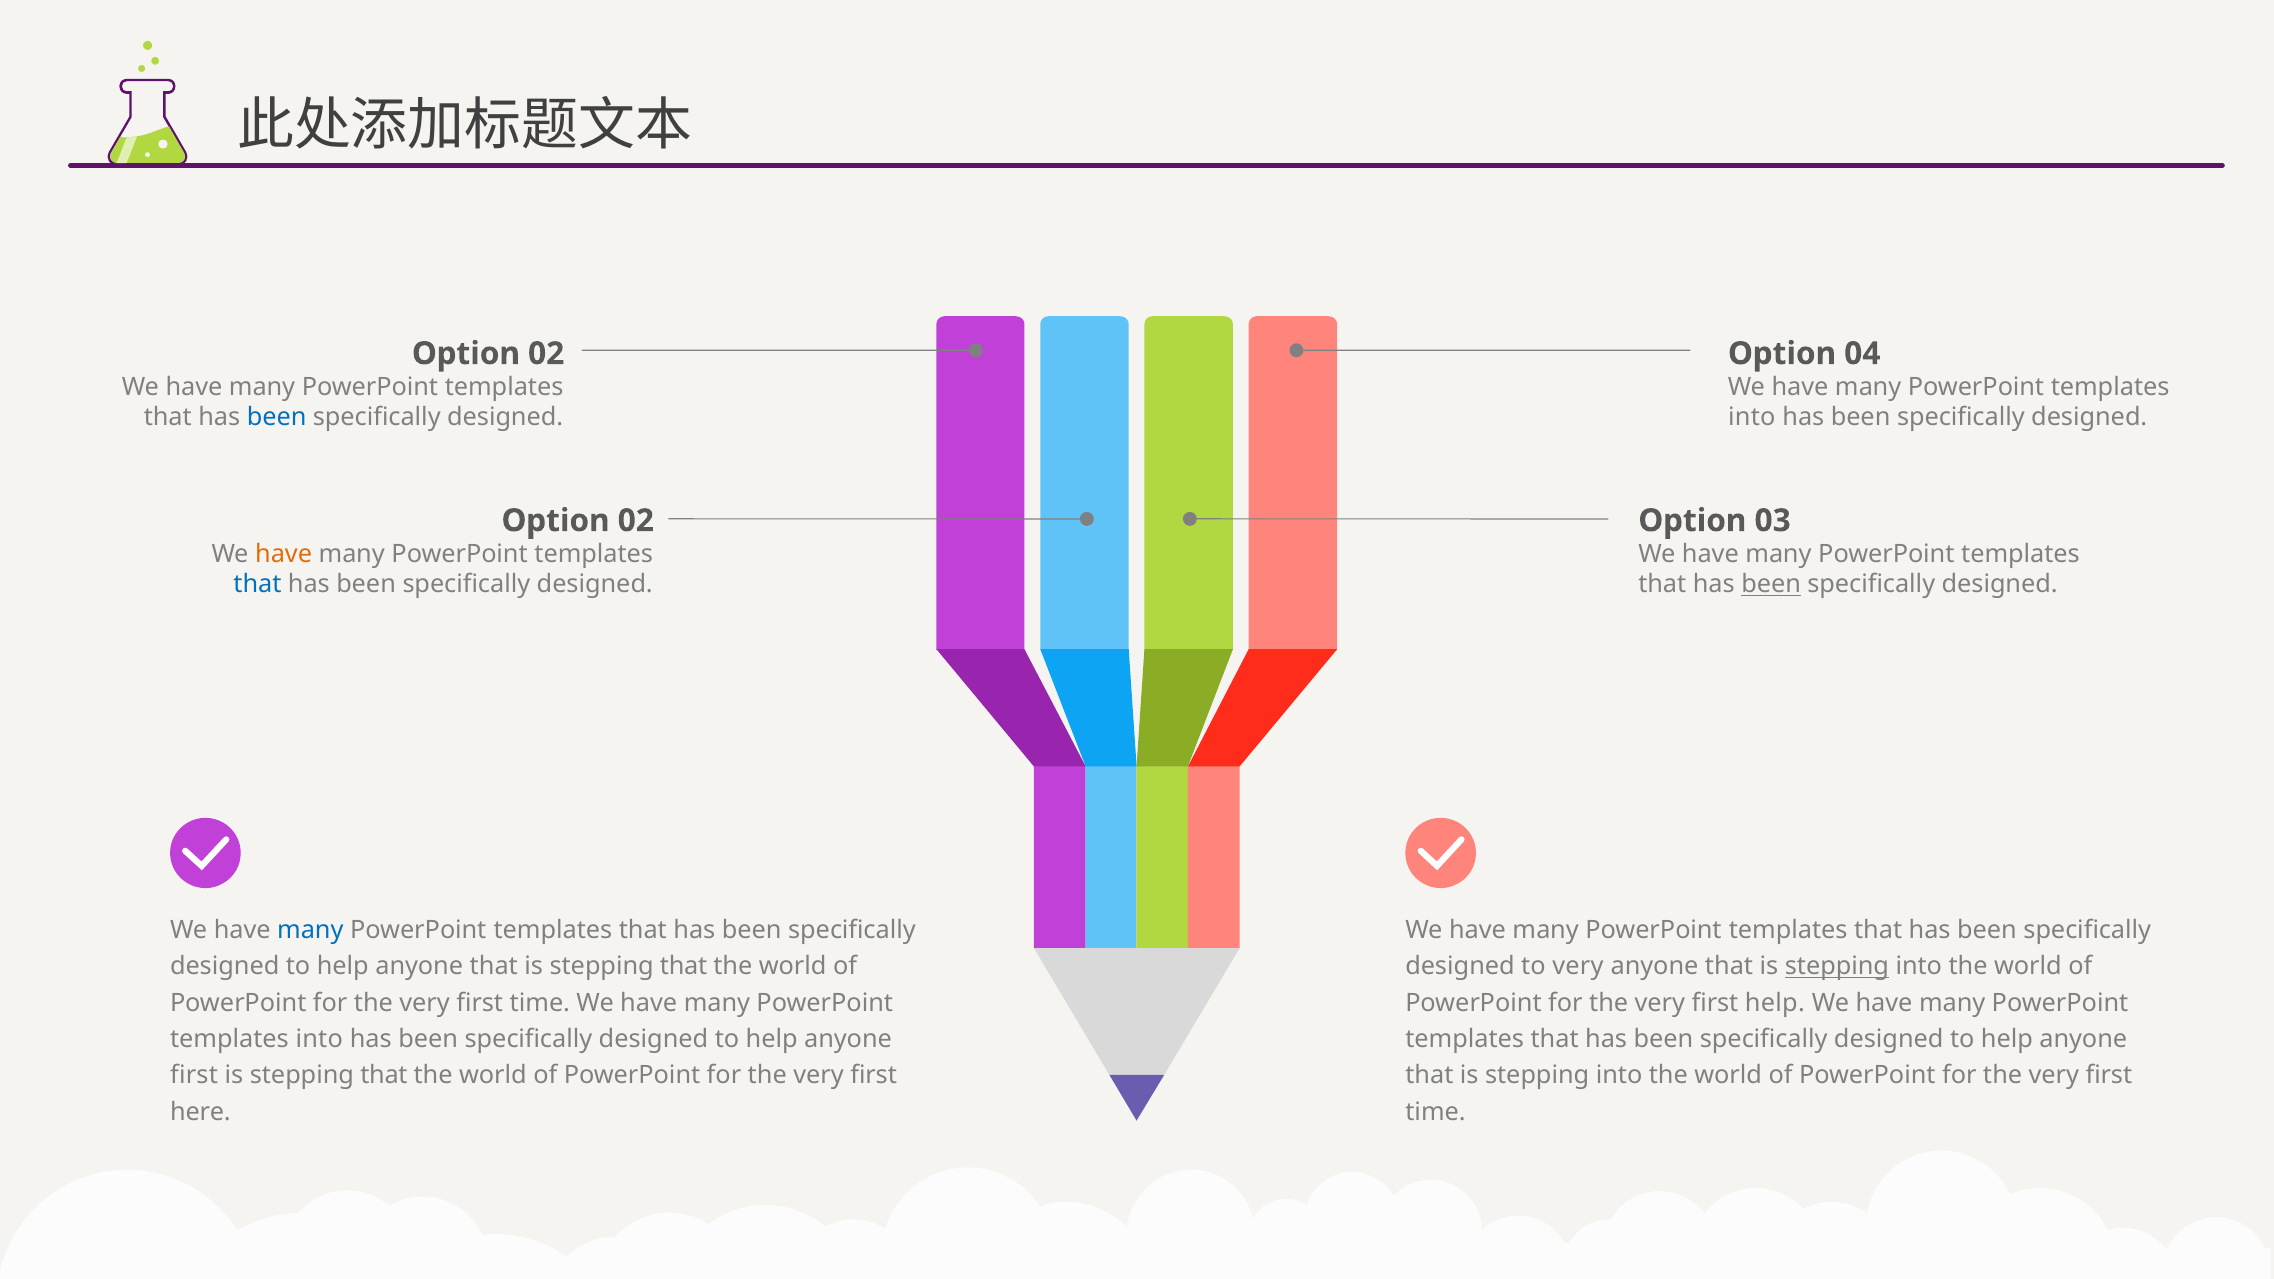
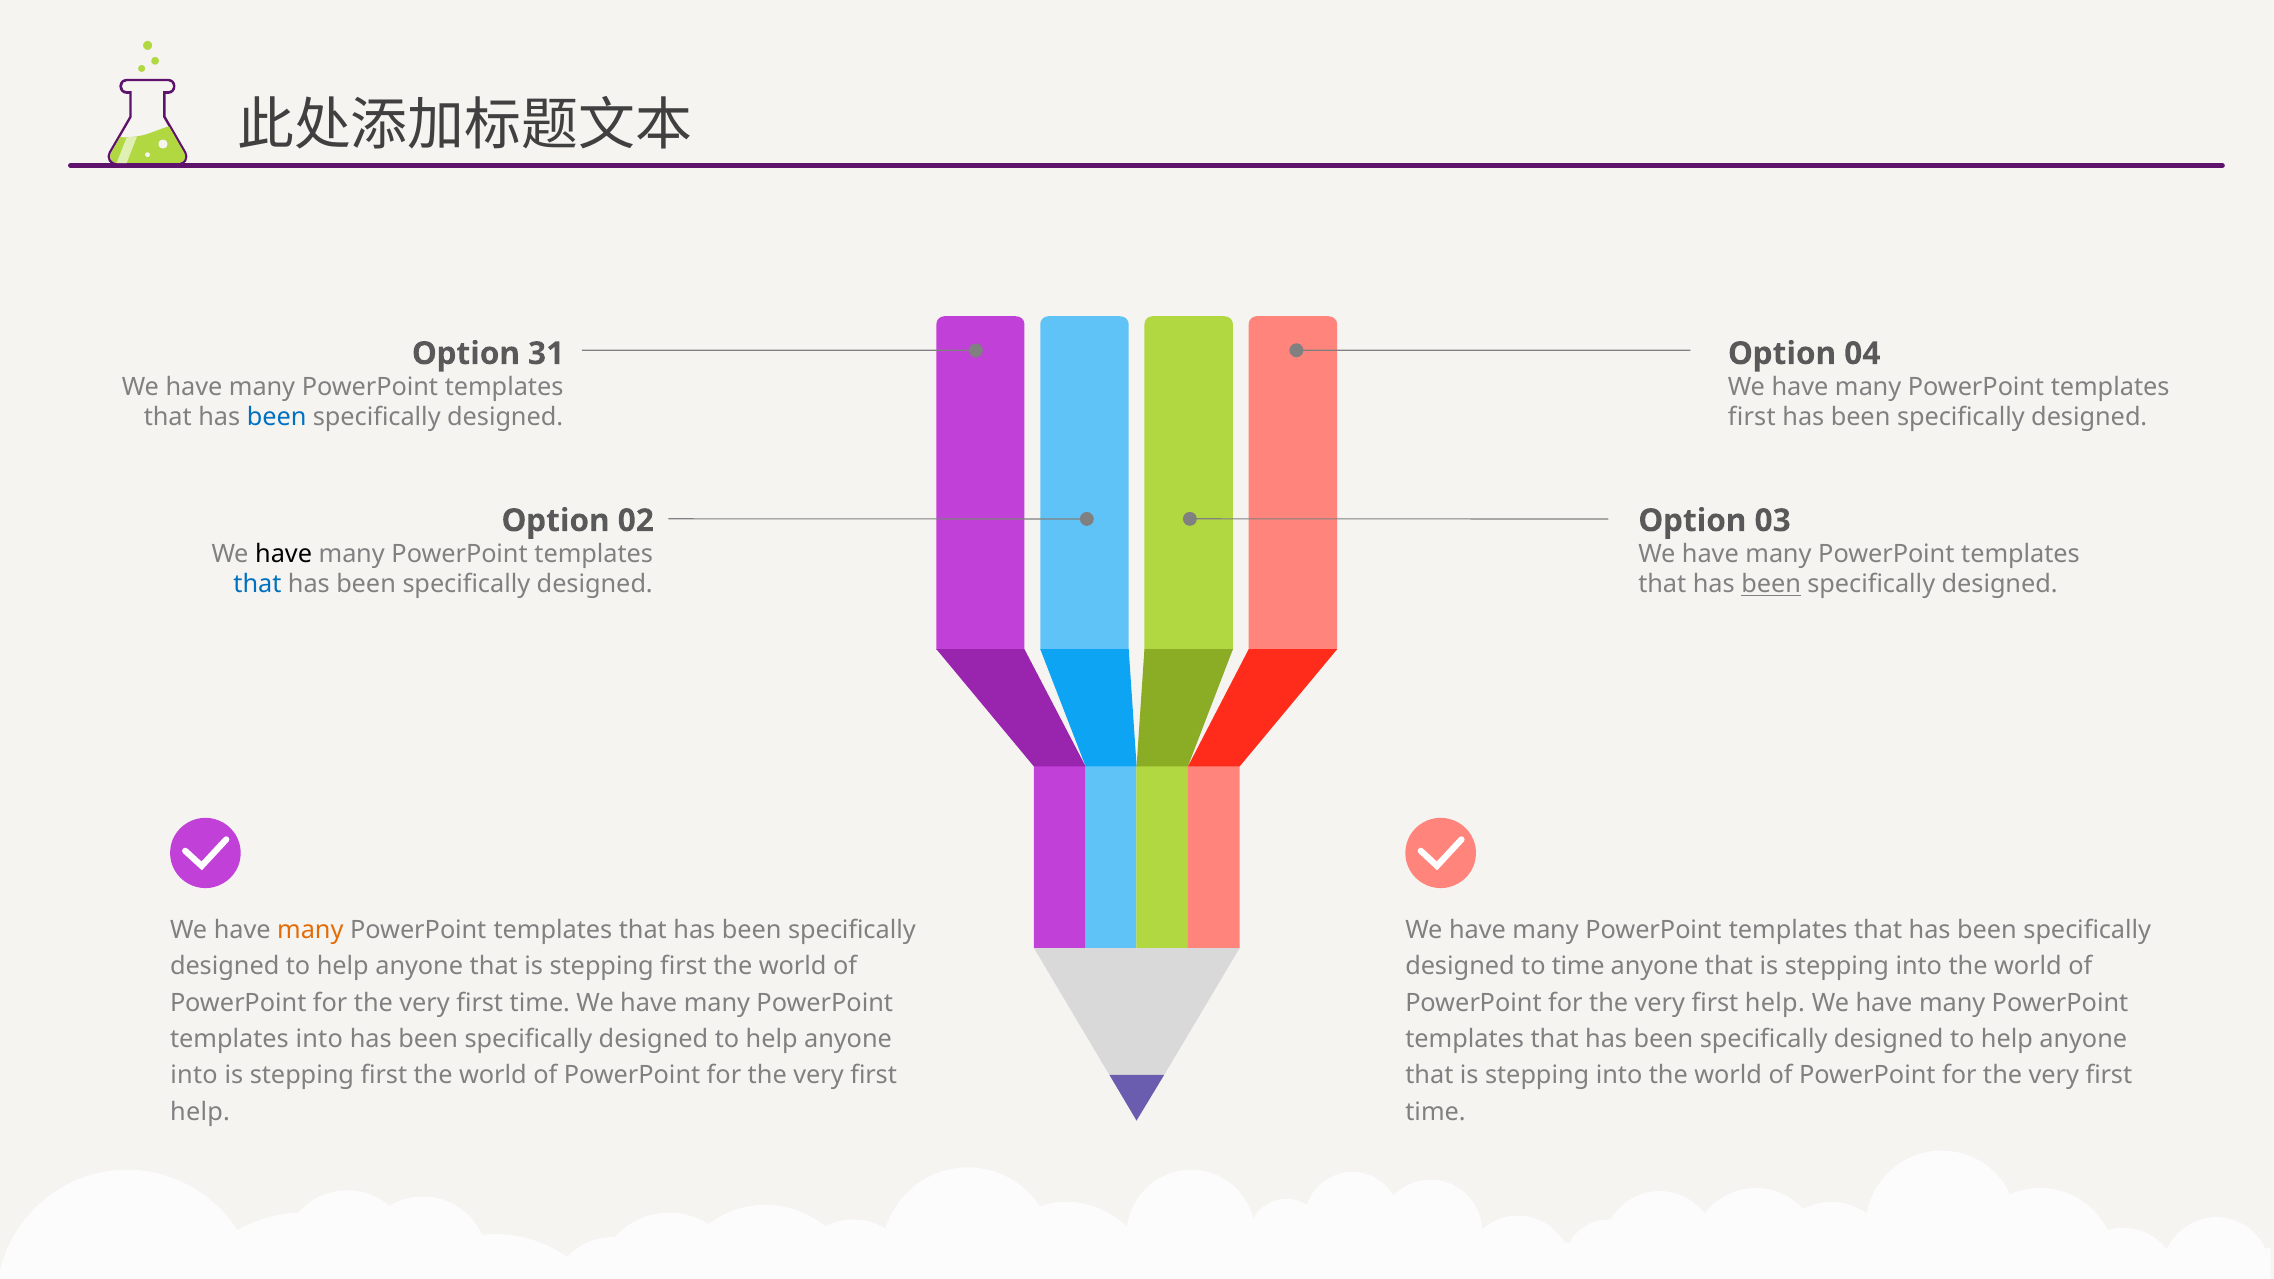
02: 02 -> 31 (546, 354)
into: into -> first (1752, 418)
have colour: orange -> black (284, 554)
many colour: blue -> orange (310, 930)
that is stepping that: that -> first (684, 967)
to very: very -> time (1578, 967)
stepping underline: present -> none (1837, 967)
first: first -> into (194, 1076)
that: that -> first (384, 1076)
here: here -> help (200, 1112)
